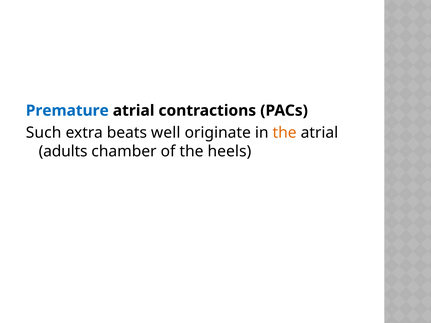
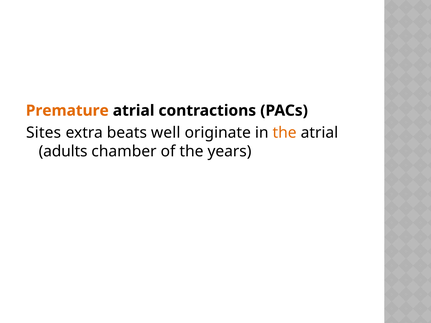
Premature colour: blue -> orange (67, 111)
Such: Such -> Sites (44, 133)
heels: heels -> years (229, 152)
